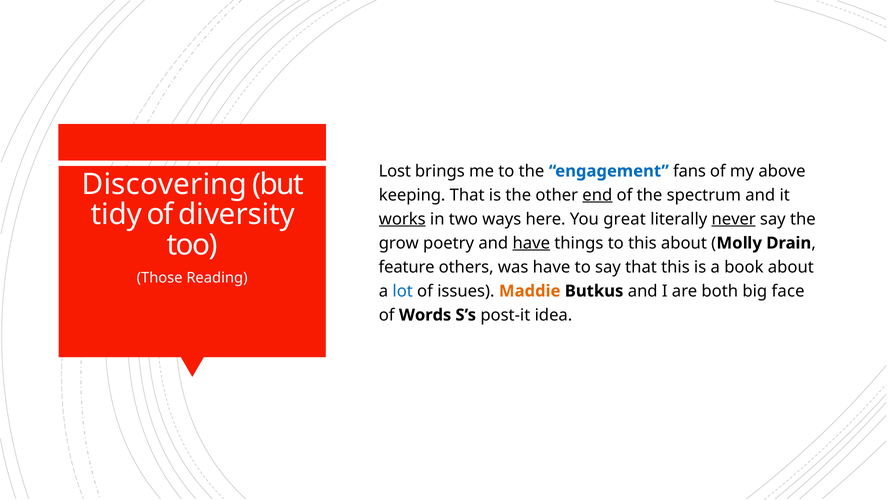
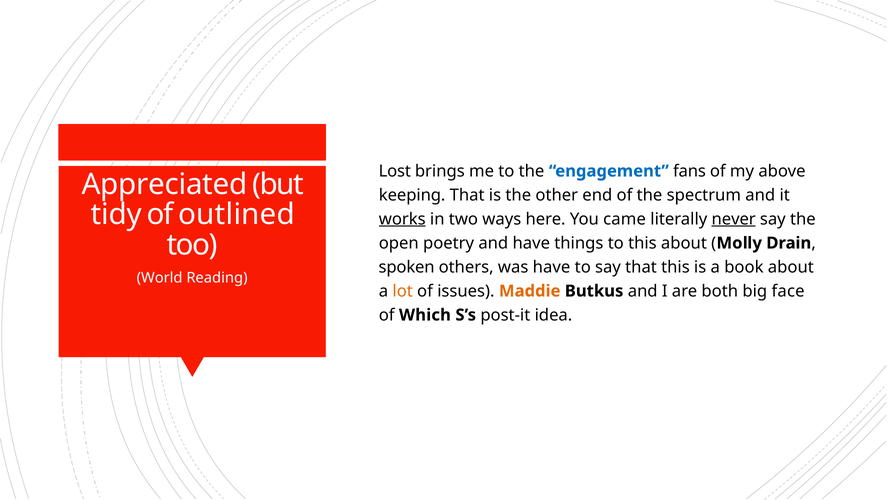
Discovering: Discovering -> Appreciated (165, 184)
end underline: present -> none (597, 195)
diversity: diversity -> outlined (237, 214)
great: great -> came (625, 219)
grow: grow -> open (399, 243)
have underline: present -> none (531, 243)
feature: feature -> spoken (407, 267)
Those: Those -> World (160, 278)
lot colour: blue -> orange (403, 291)
Words: Words -> Which (425, 315)
